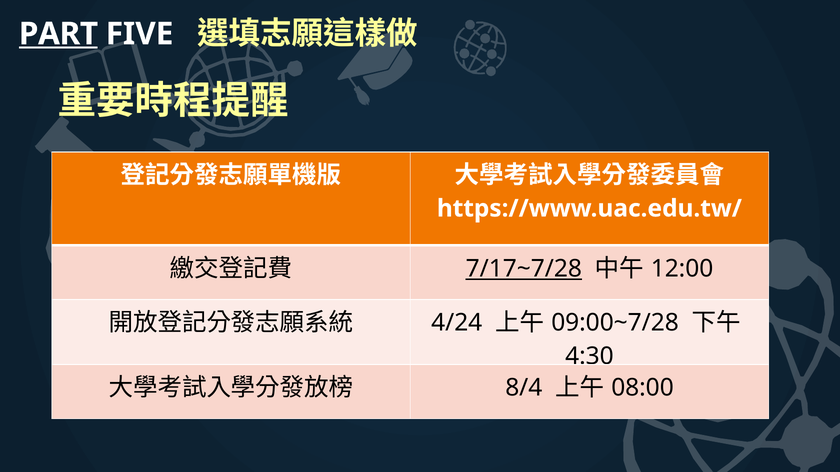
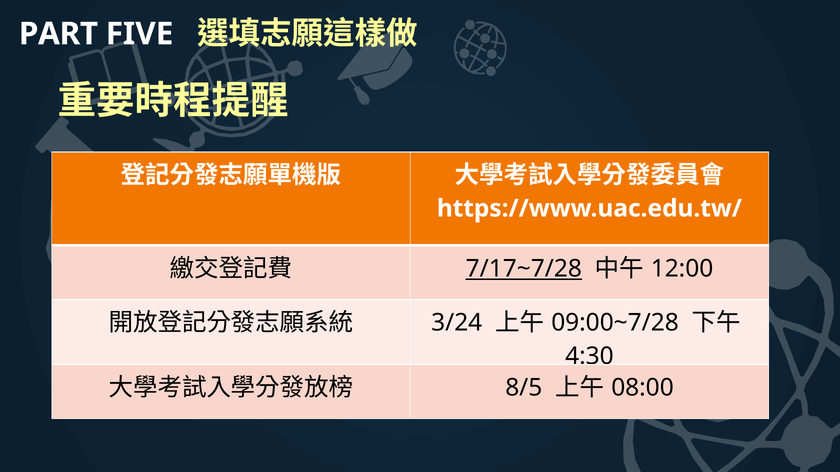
PART underline: present -> none (58, 34)
4/24: 4/24 -> 3/24 (457, 323)
8/4: 8/4 -> 8/5 (524, 388)
